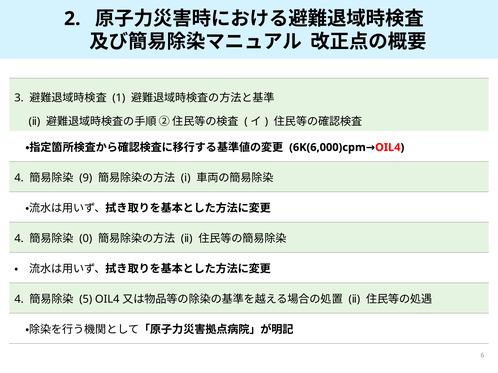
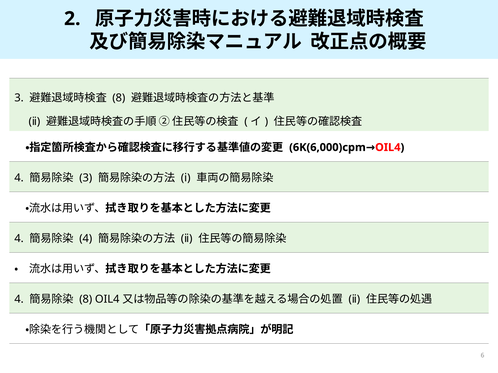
1: 1 -> 8 (119, 98)
9: 9 -> 3 (86, 178)
0: 0 -> 4 (86, 239)
5: 5 -> 8 (86, 300)
